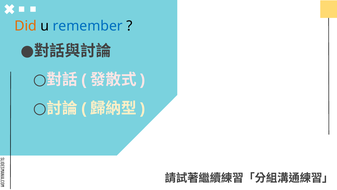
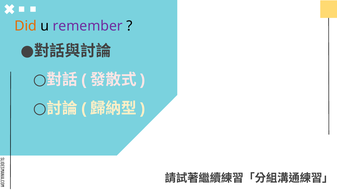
remember colour: blue -> purple (88, 26)
